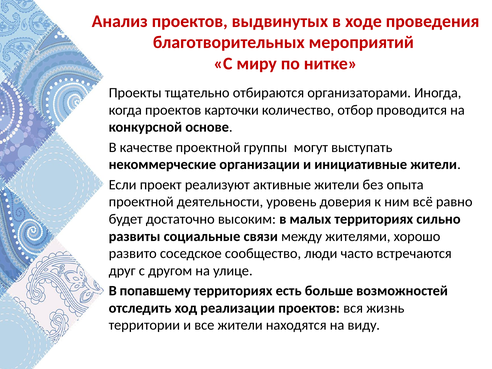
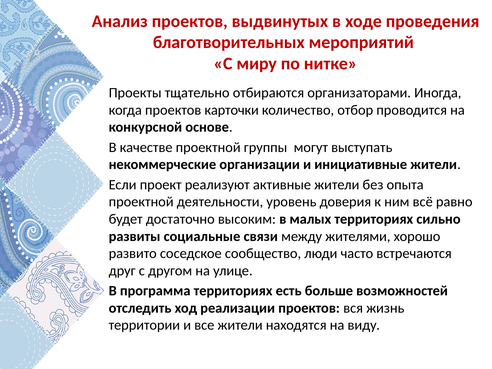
попавшему: попавшему -> программа (155, 291)
